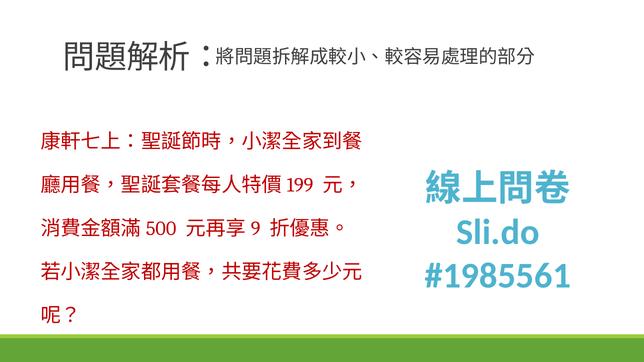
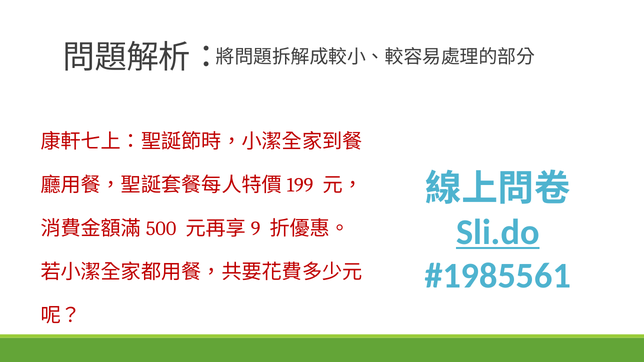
Sli.do underline: none -> present (498, 232)
